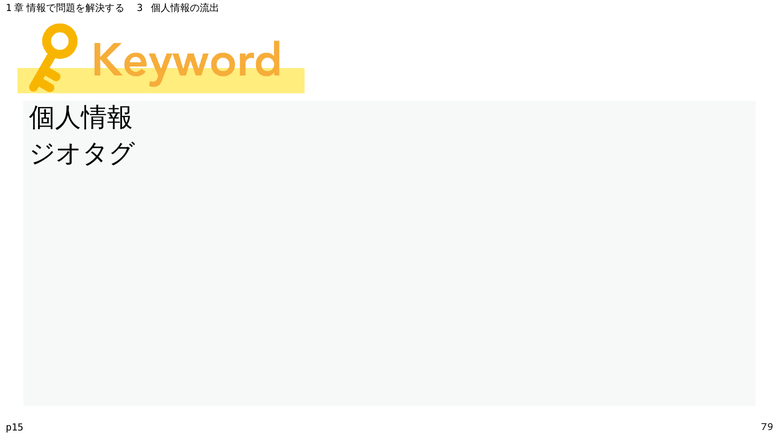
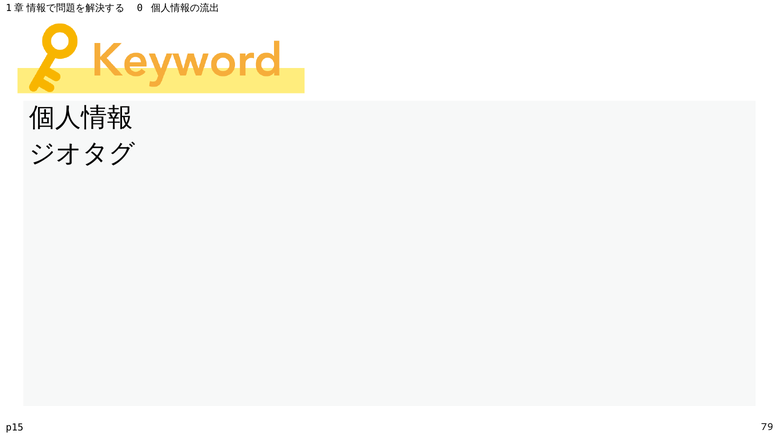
3: 3 -> 0 (140, 8)
